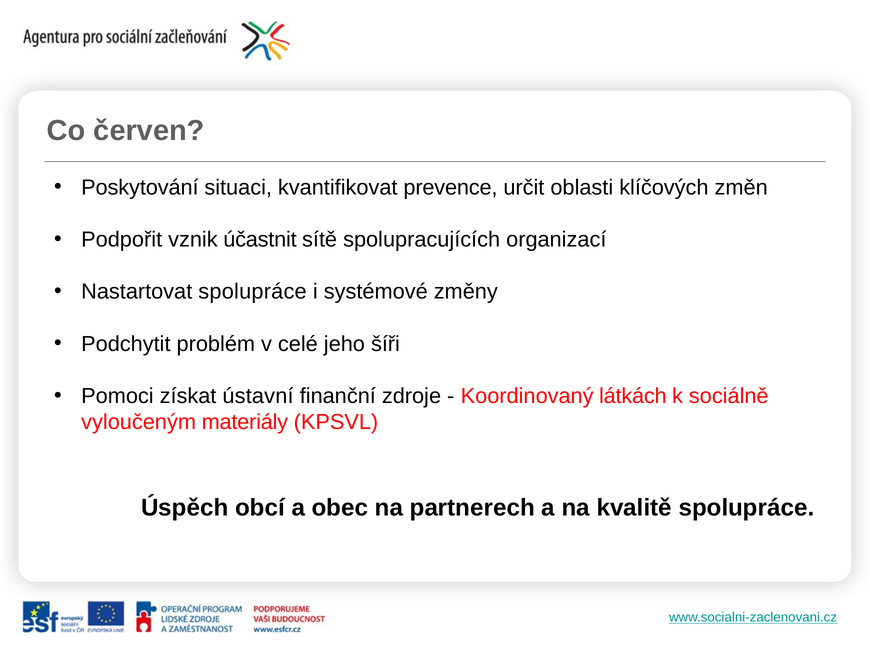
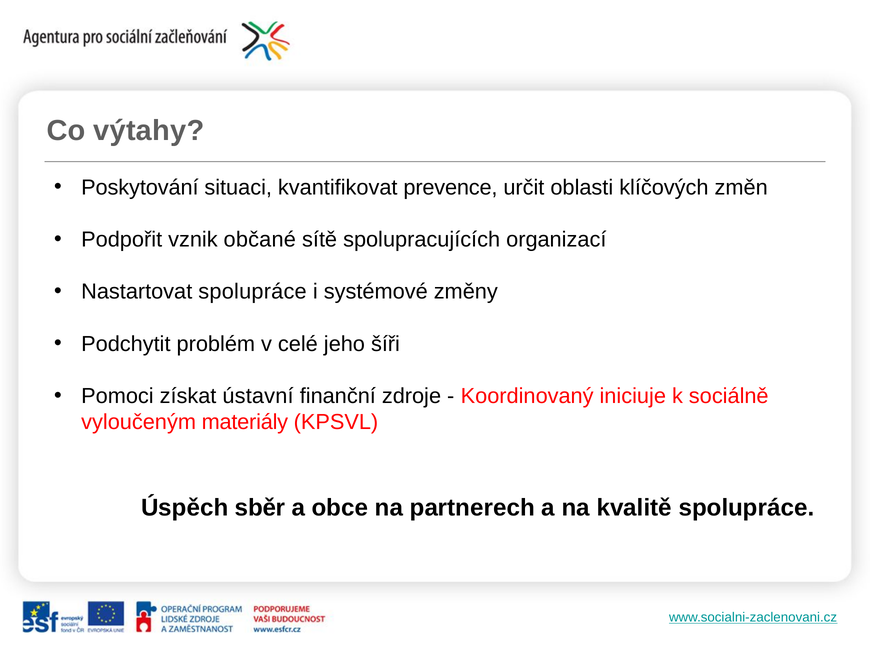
červen: červen -> výtahy (149, 131)
účastnit: účastnit -> občané (260, 240)
látkách: látkách -> iniciuje (633, 396)
obcí: obcí -> sběr (260, 508)
obec: obec -> obce (340, 508)
